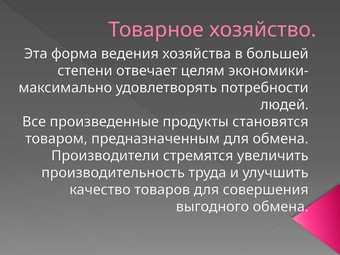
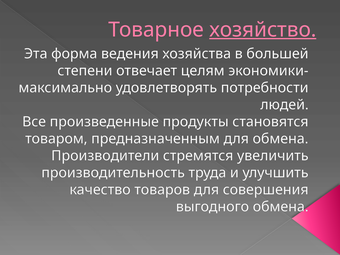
хозяйство underline: none -> present (263, 30)
